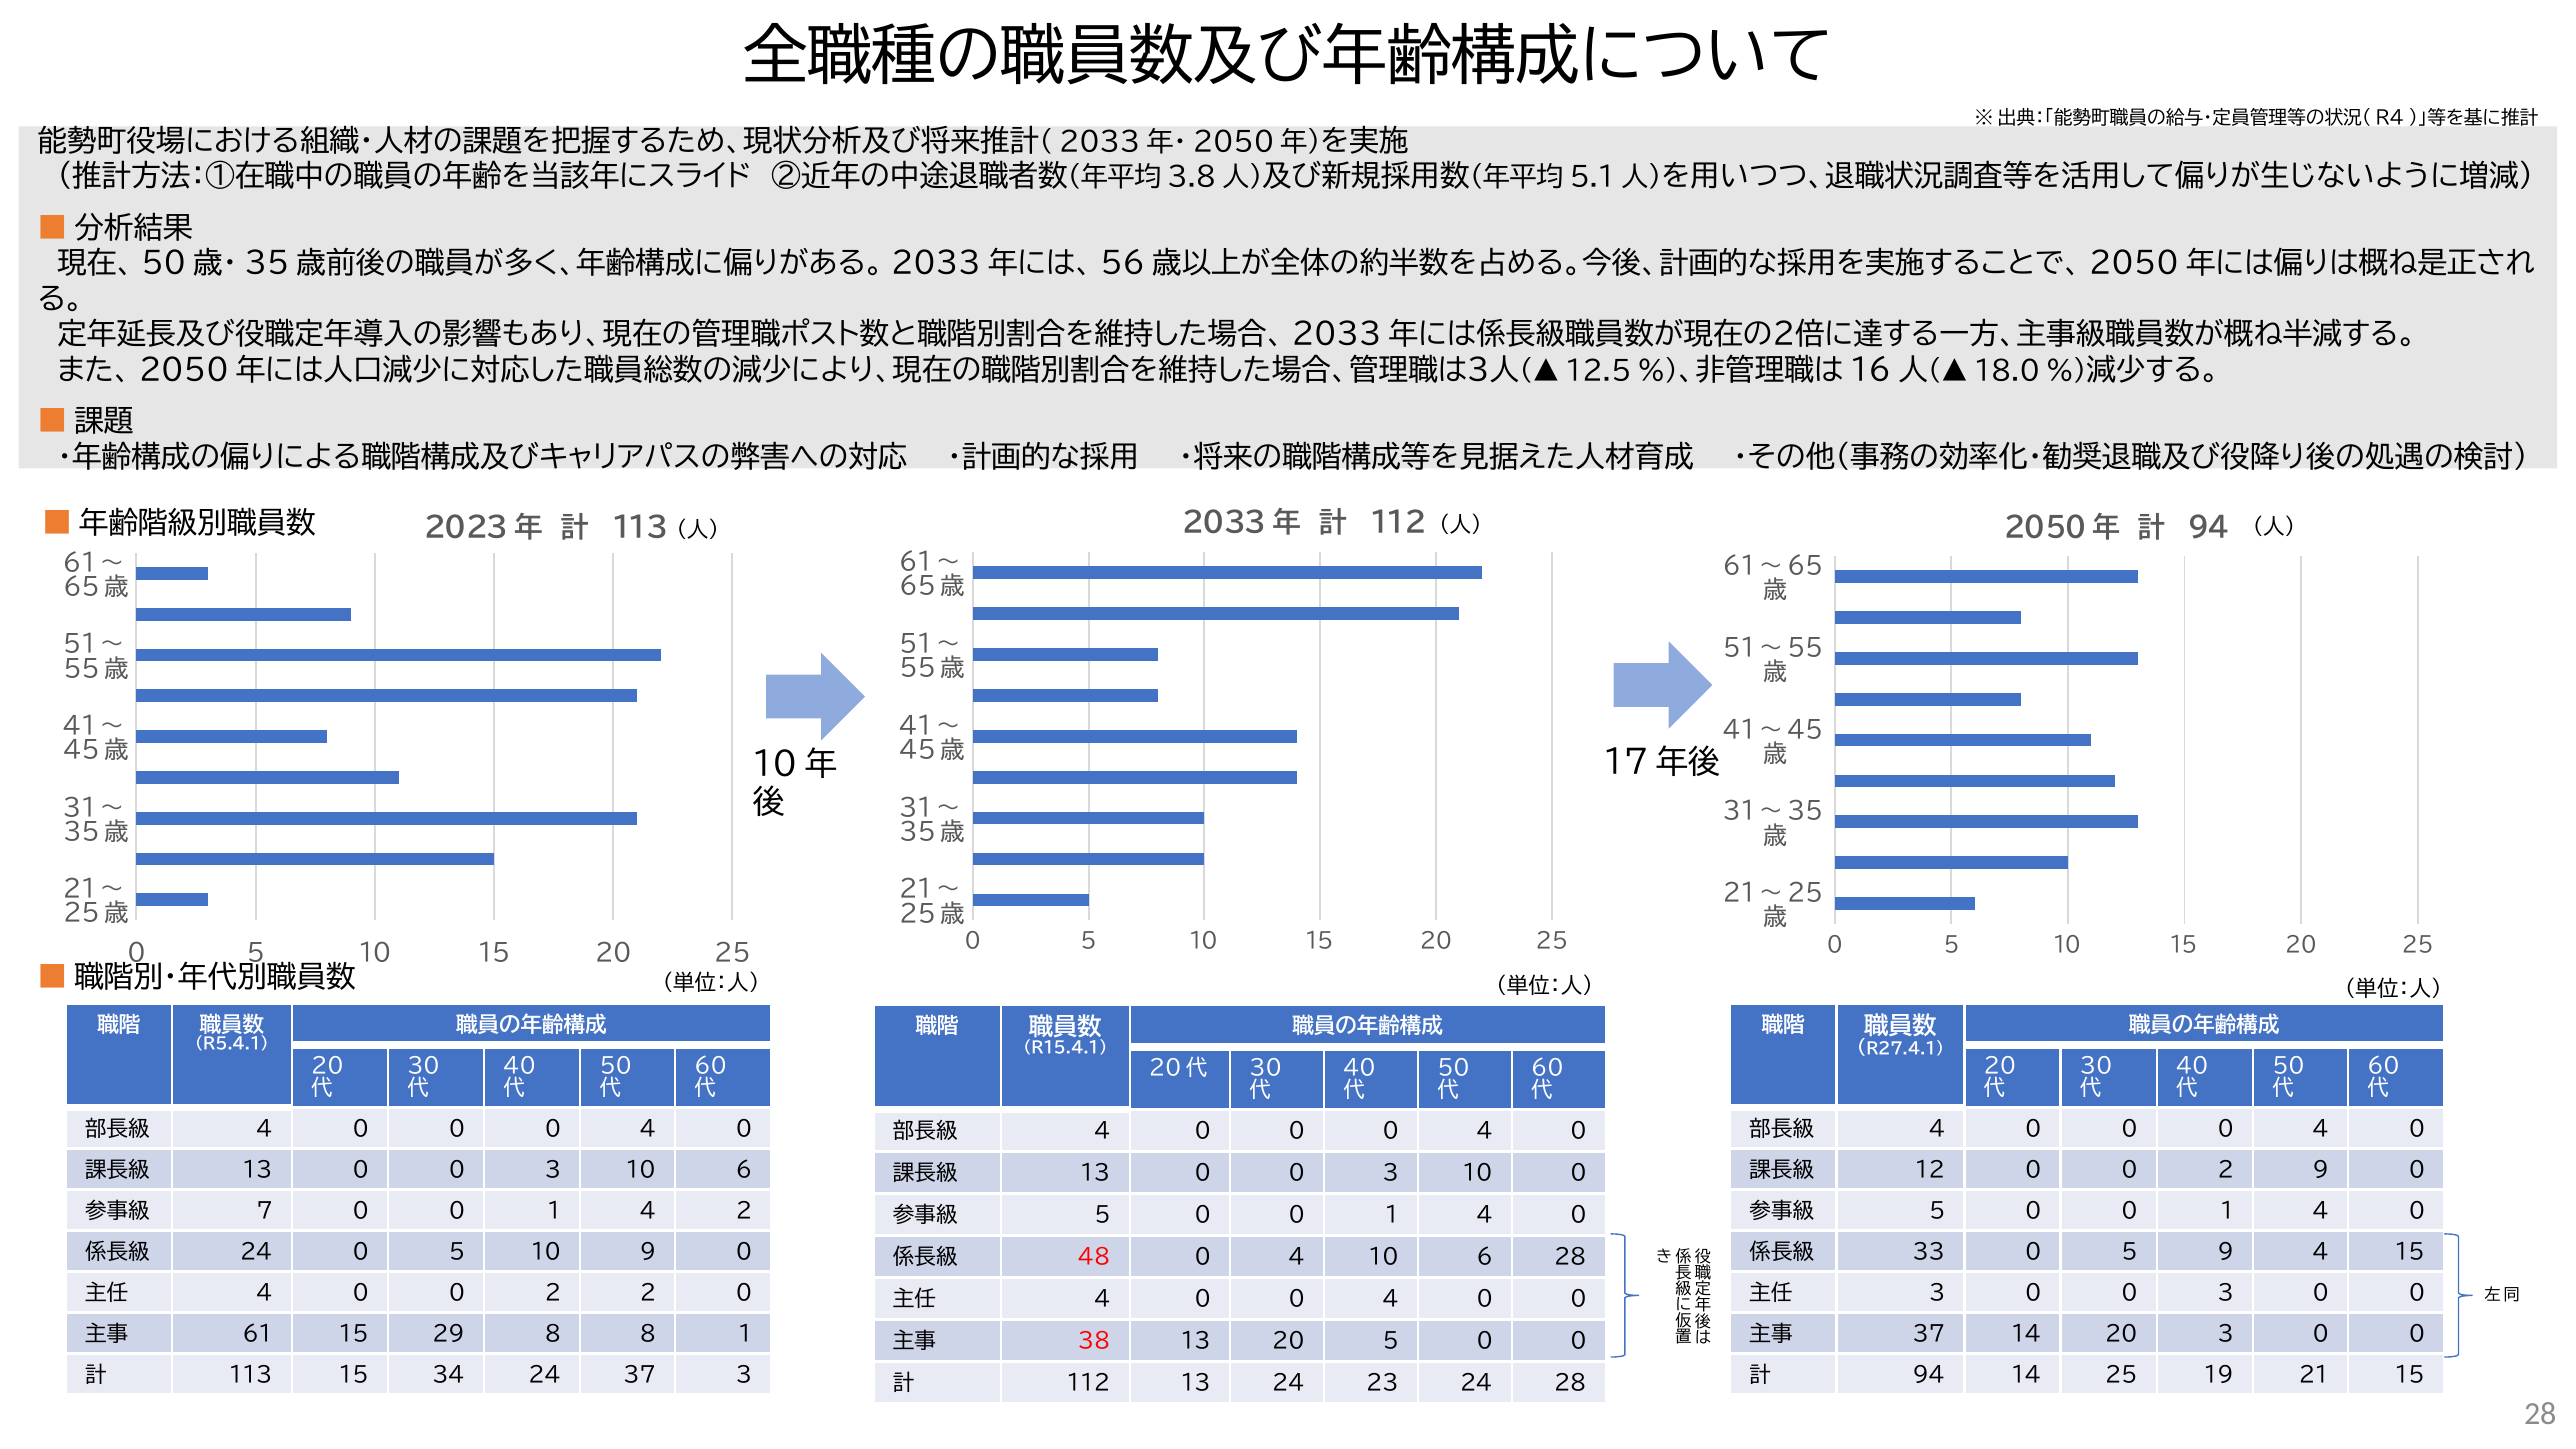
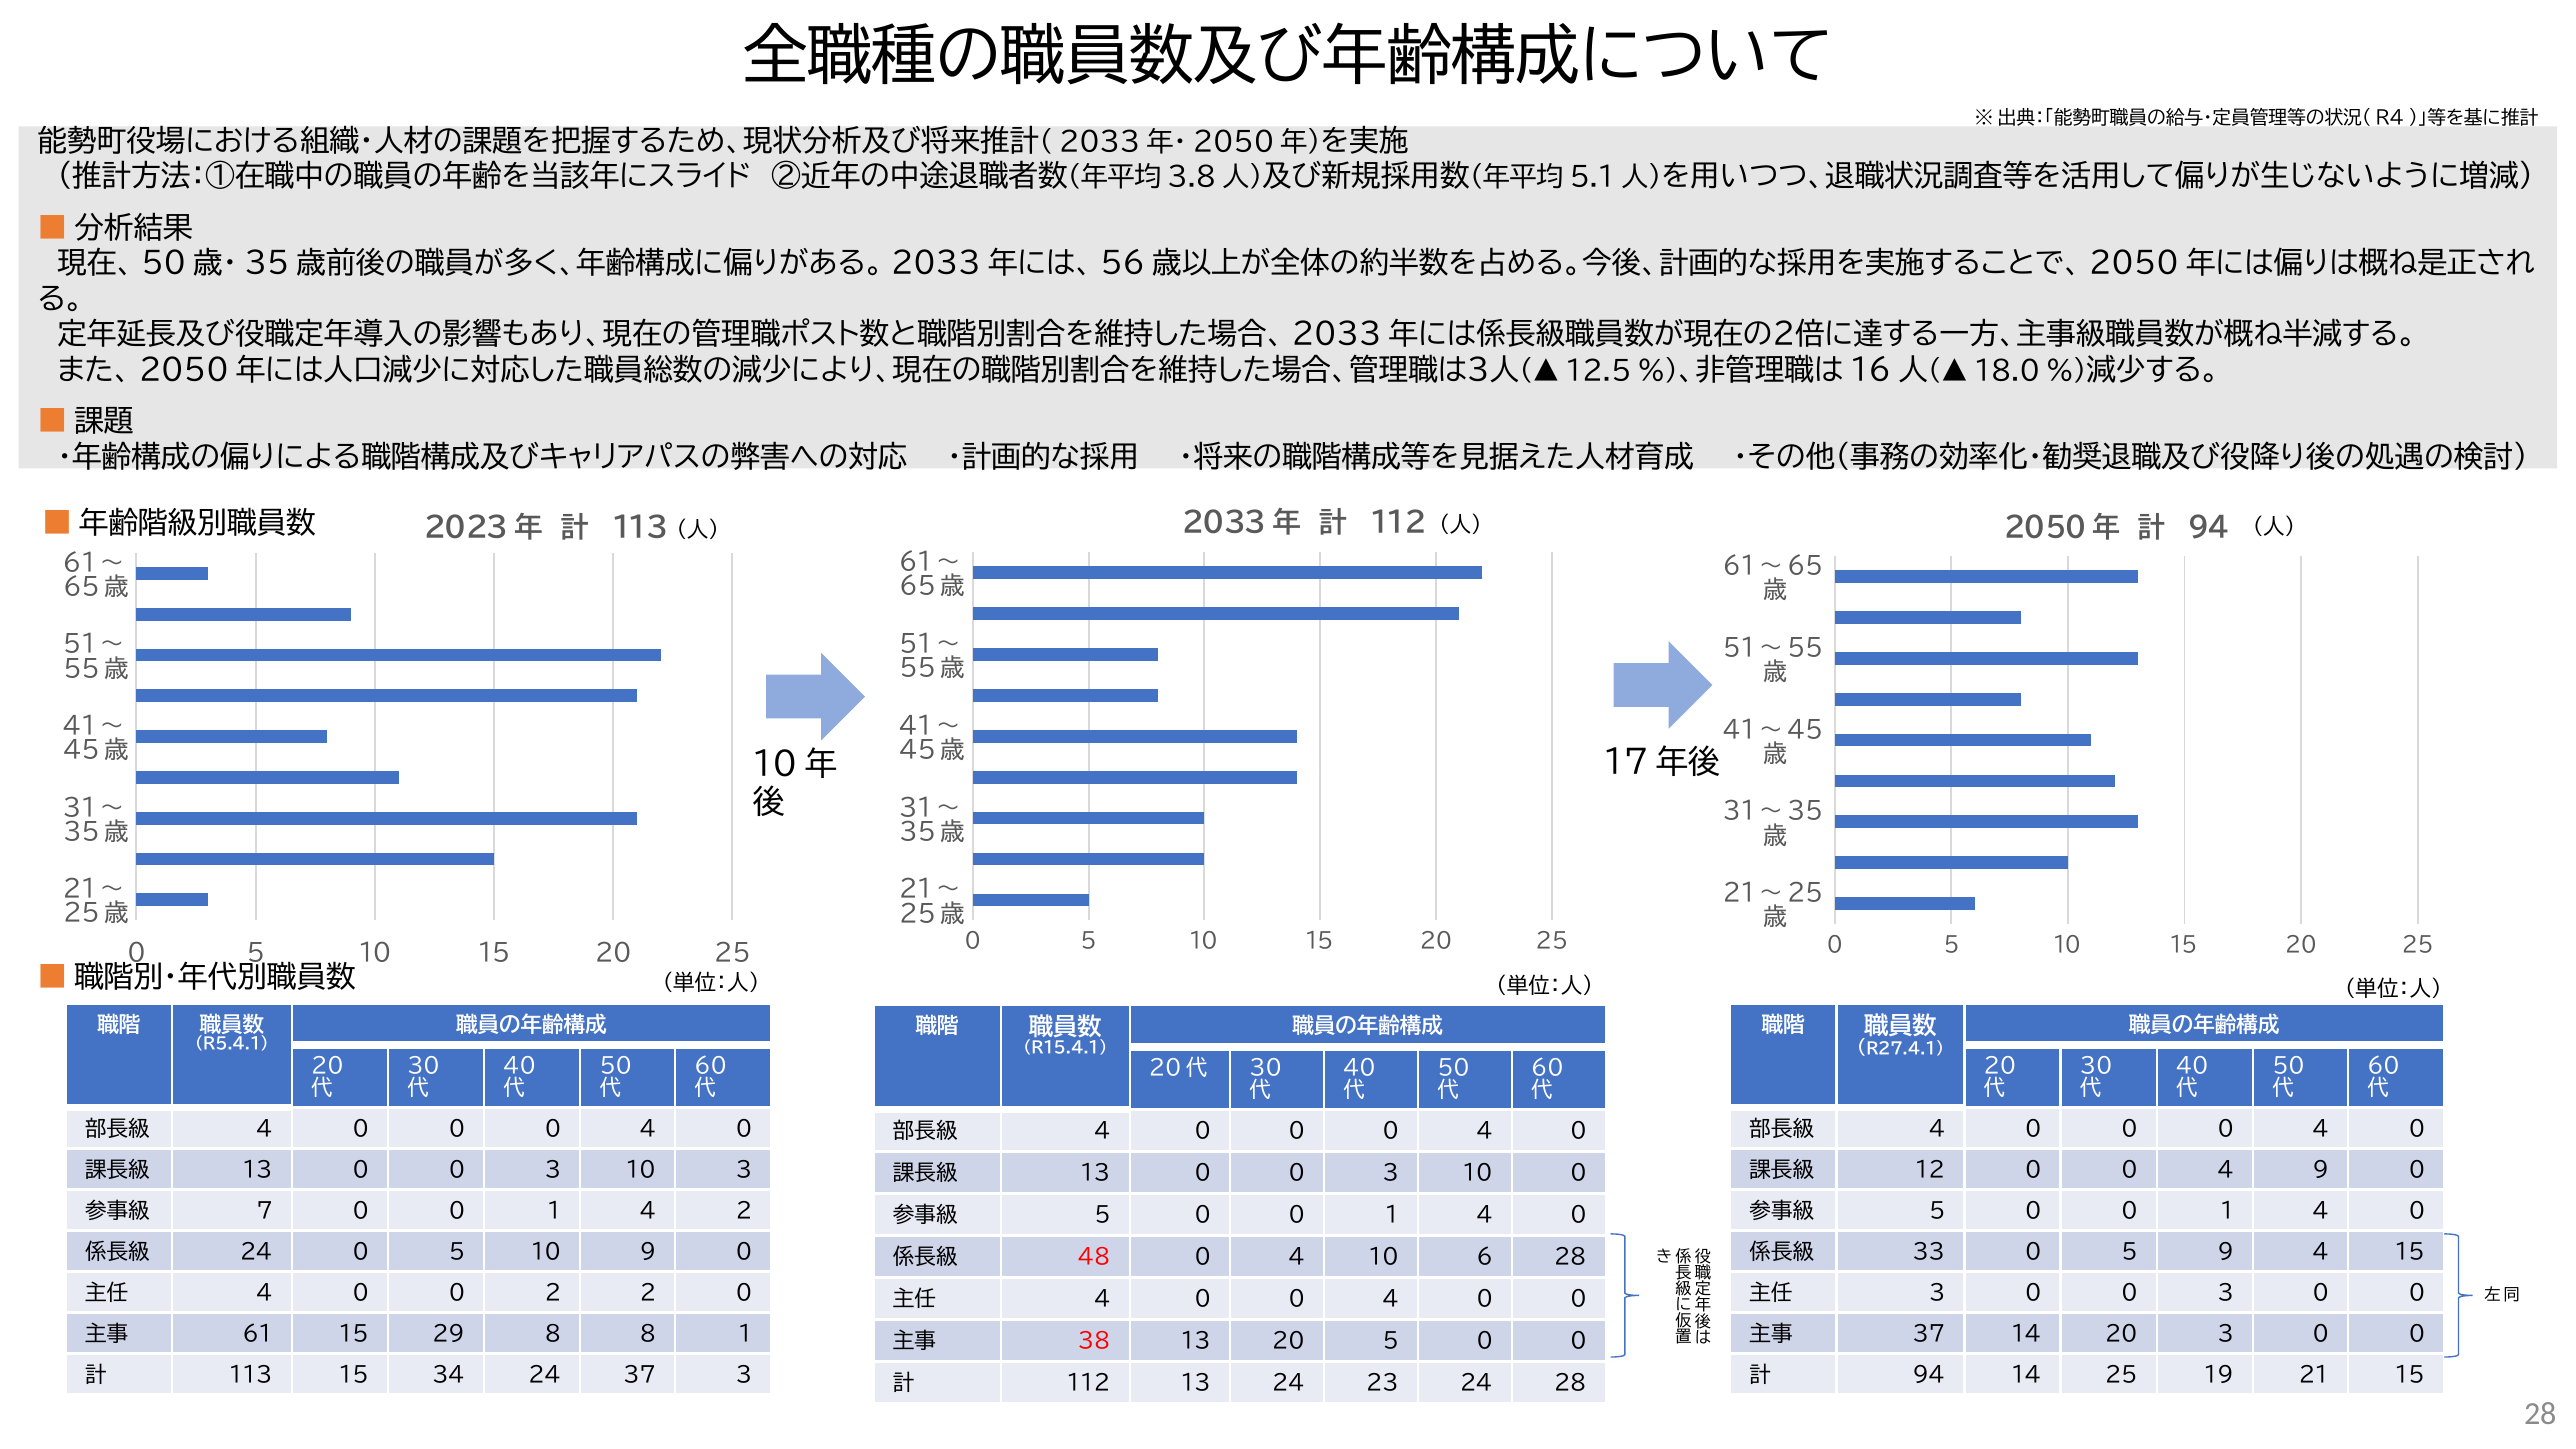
3 10 6: 6 -> 3 (744, 1170)
12 0 0 2: 2 -> 4 (2226, 1170)
